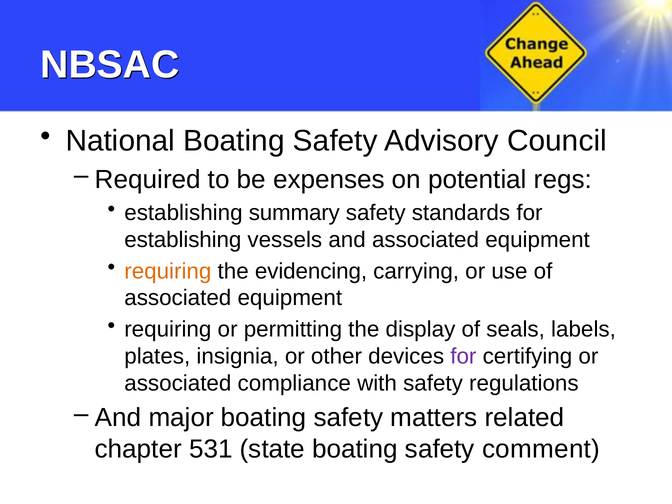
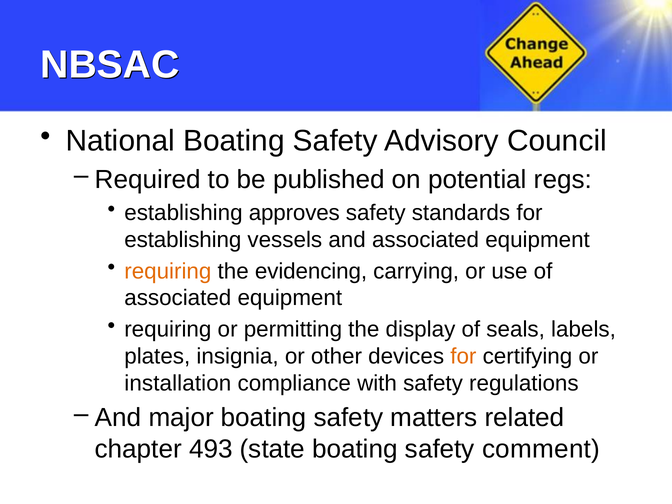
expenses: expenses -> published (329, 180)
summary: summary -> approves (294, 213)
for colour: purple -> orange (463, 356)
associated: associated -> installation (178, 383)
531: 531 -> 493 (211, 449)
